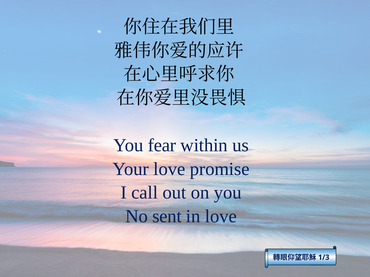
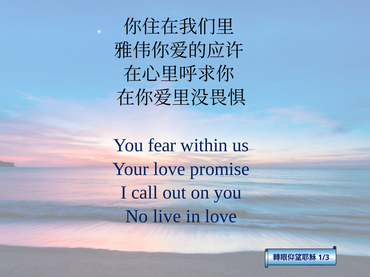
sent: sent -> live (167, 217)
